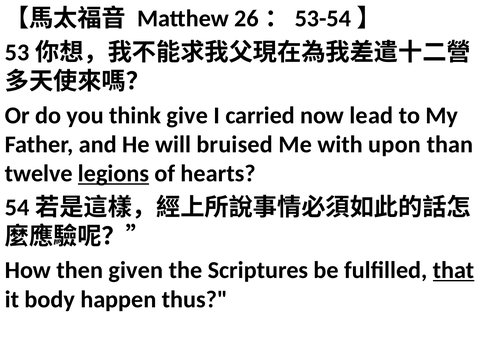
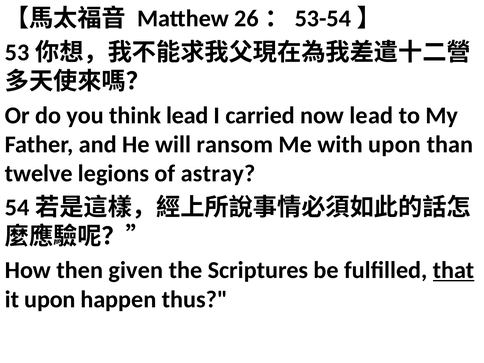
think give: give -> lead (187, 115)
bruised: bruised -> ransom (235, 144)
legions underline: present -> none (114, 174)
hearts: hearts -> astray (218, 174)
it body: body -> upon (50, 299)
